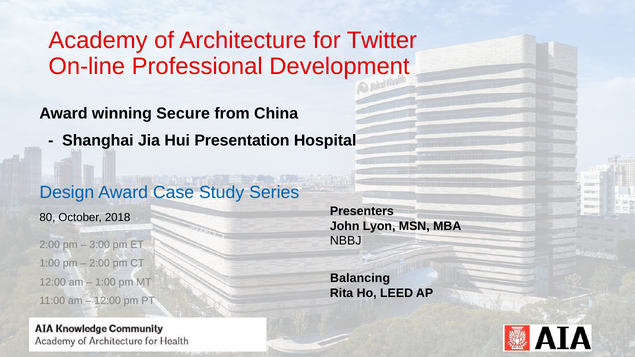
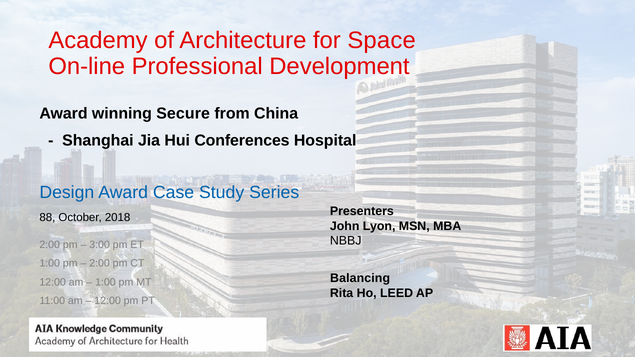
Twitter: Twitter -> Space (382, 41)
Presentation: Presentation -> Conferences (242, 141)
80: 80 -> 88 (47, 218)
